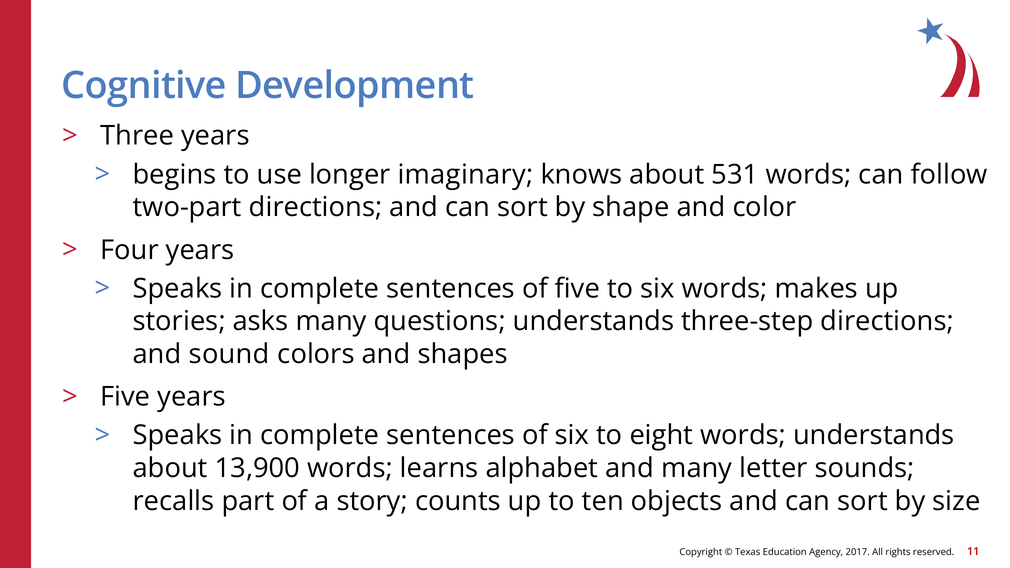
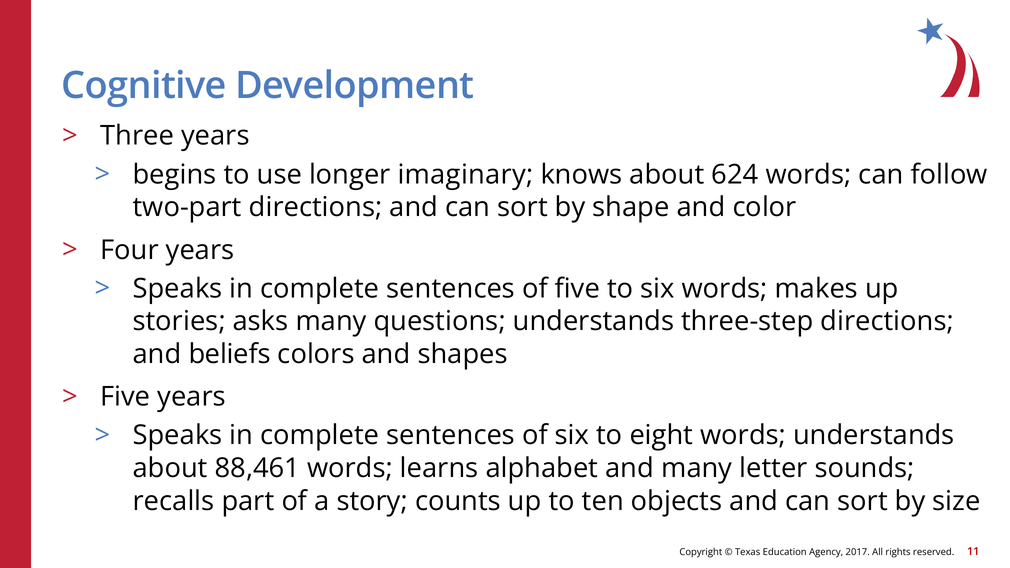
531: 531 -> 624 (735, 175)
sound: sound -> beliefs (230, 354)
13,900: 13,900 -> 88,461 (257, 468)
